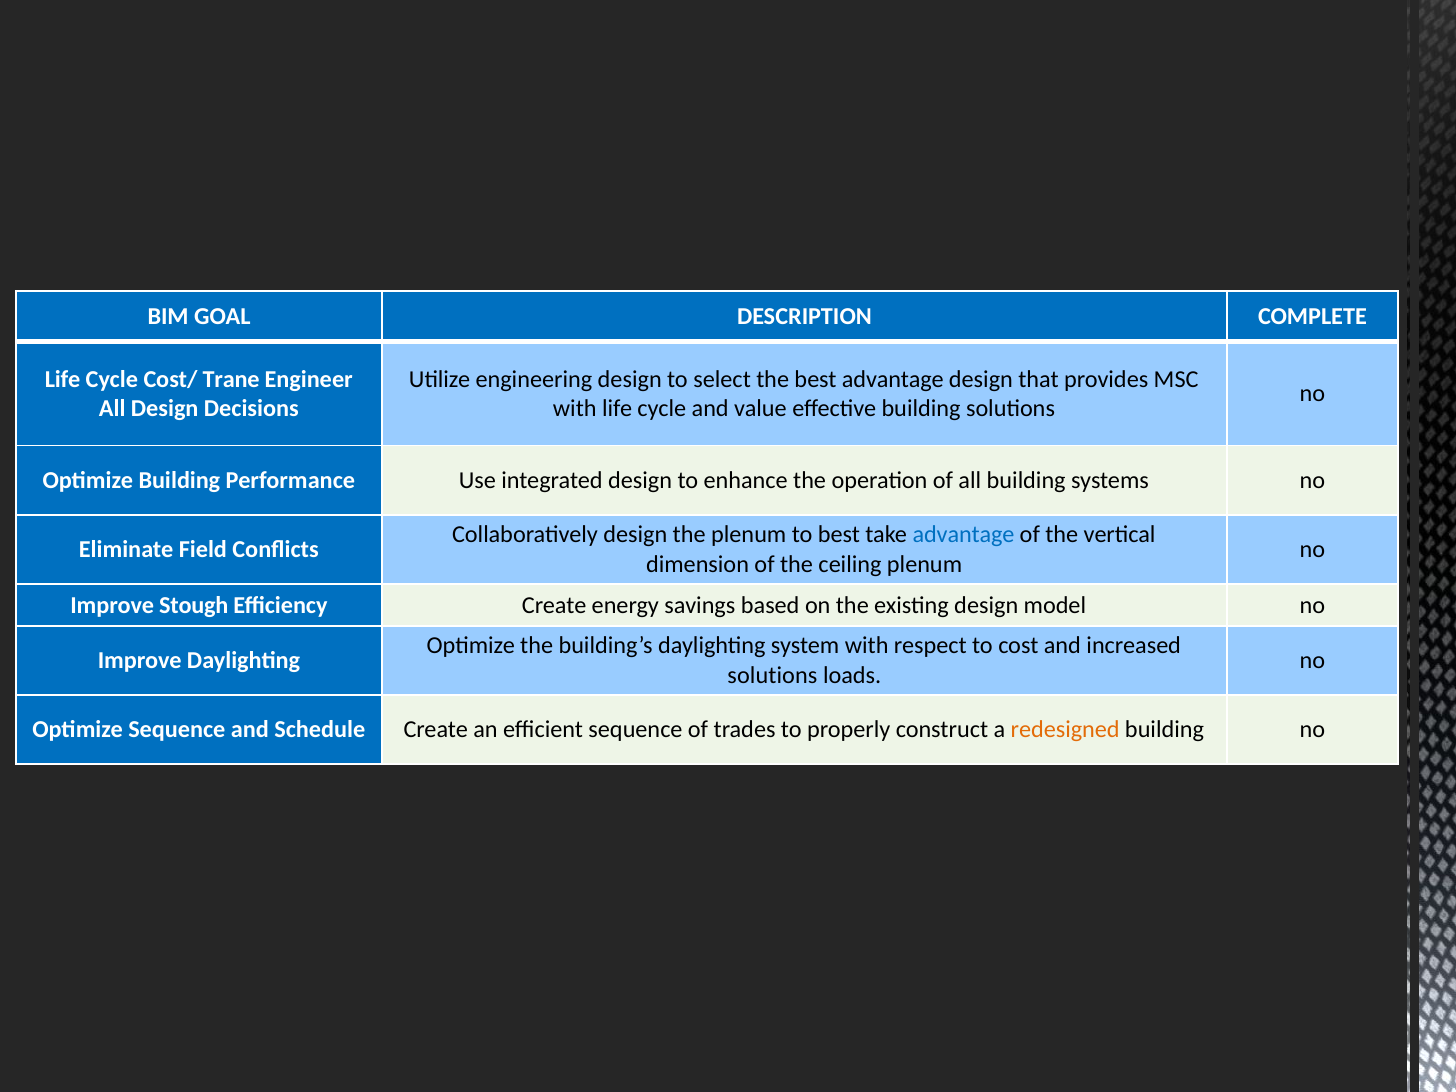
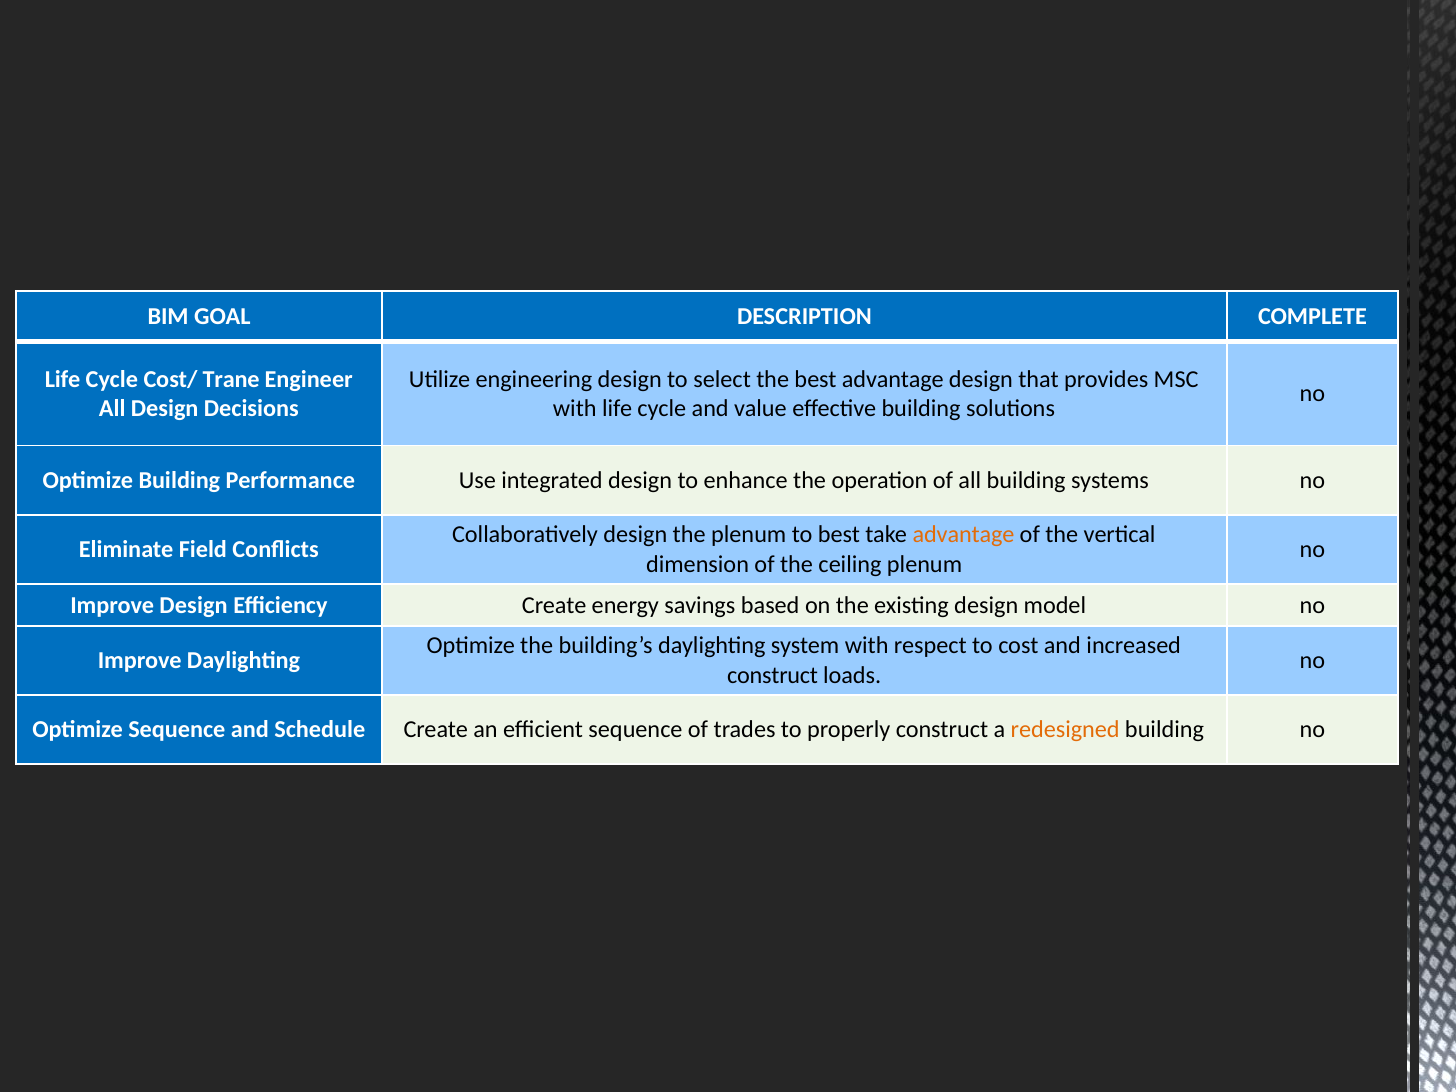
advantage colour: blue -> orange (964, 535)
Improve Stough: Stough -> Design (194, 605)
solutions: solutions -> construct (773, 675)
